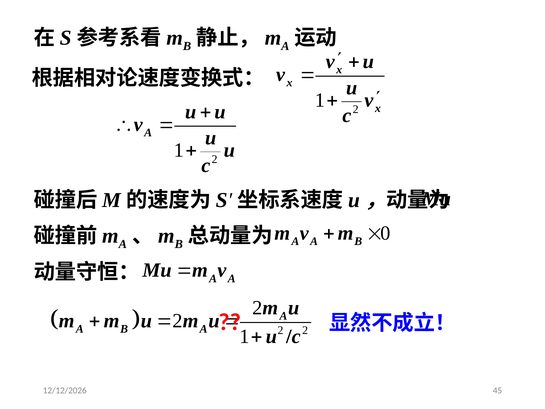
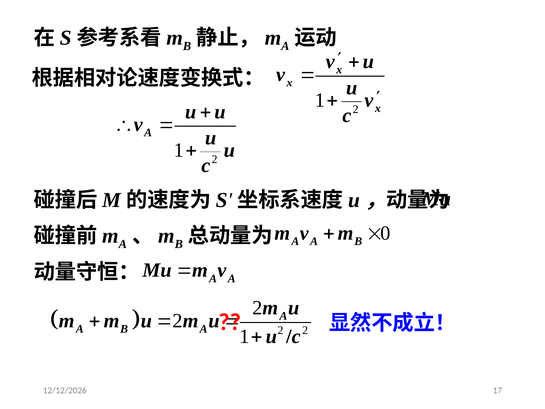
45: 45 -> 17 (497, 390)
